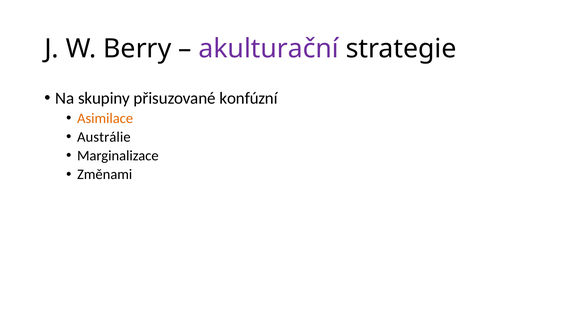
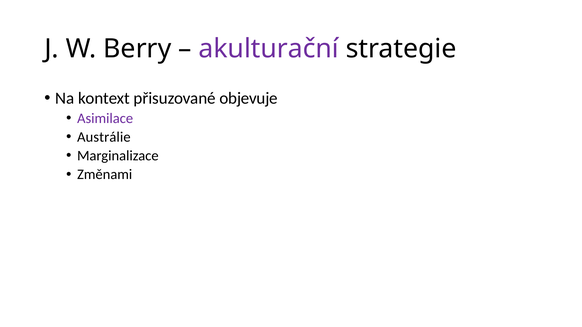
skupiny: skupiny -> kontext (104, 98)
konfúzní: konfúzní -> objevuje (249, 98)
Asimilace colour: orange -> purple (105, 118)
